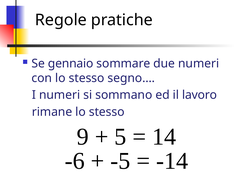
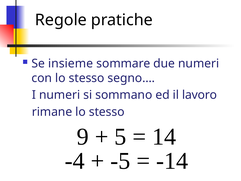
gennaio: gennaio -> insieme (71, 64)
-6: -6 -> -4 (75, 161)
